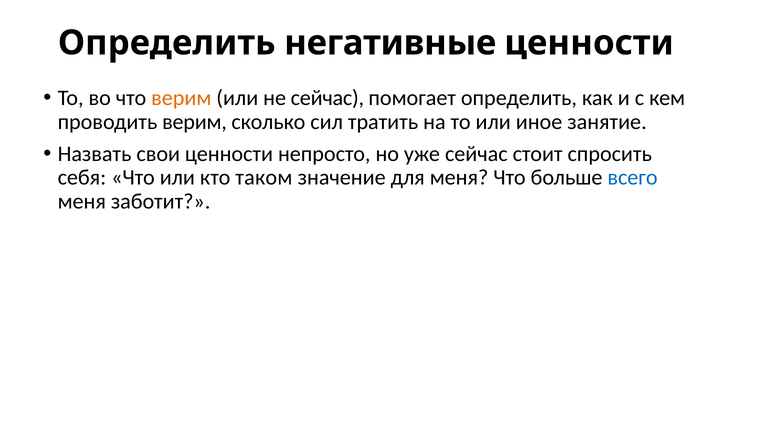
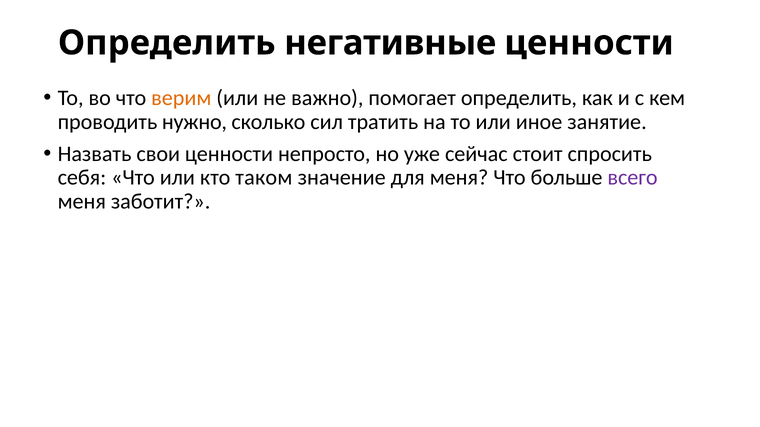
не сейчас: сейчас -> важно (327, 98)
проводить верим: верим -> нужно (194, 122)
всего colour: blue -> purple (633, 178)
